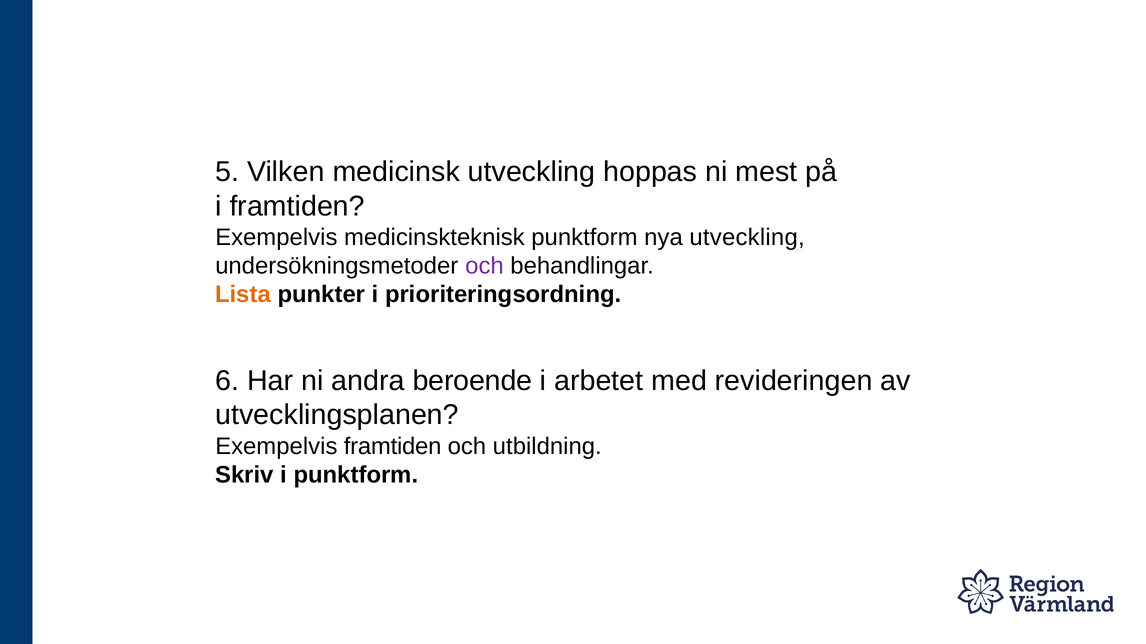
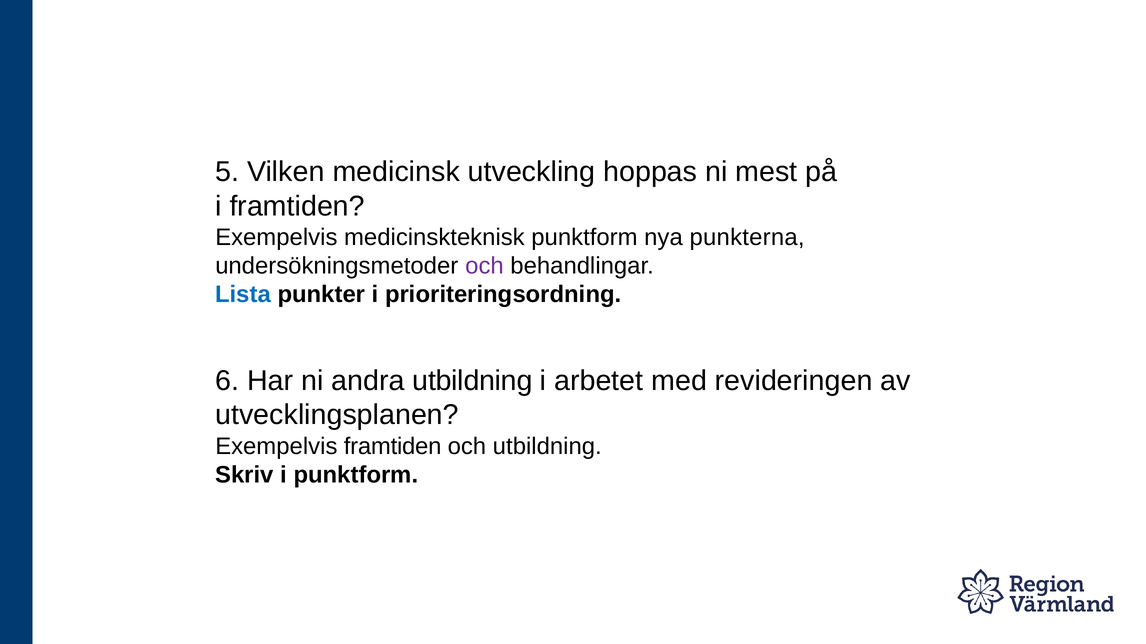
nya utveckling: utveckling -> punkterna (747, 237)
Lista colour: orange -> blue (243, 295)
andra beroende: beroende -> utbildning (472, 381)
